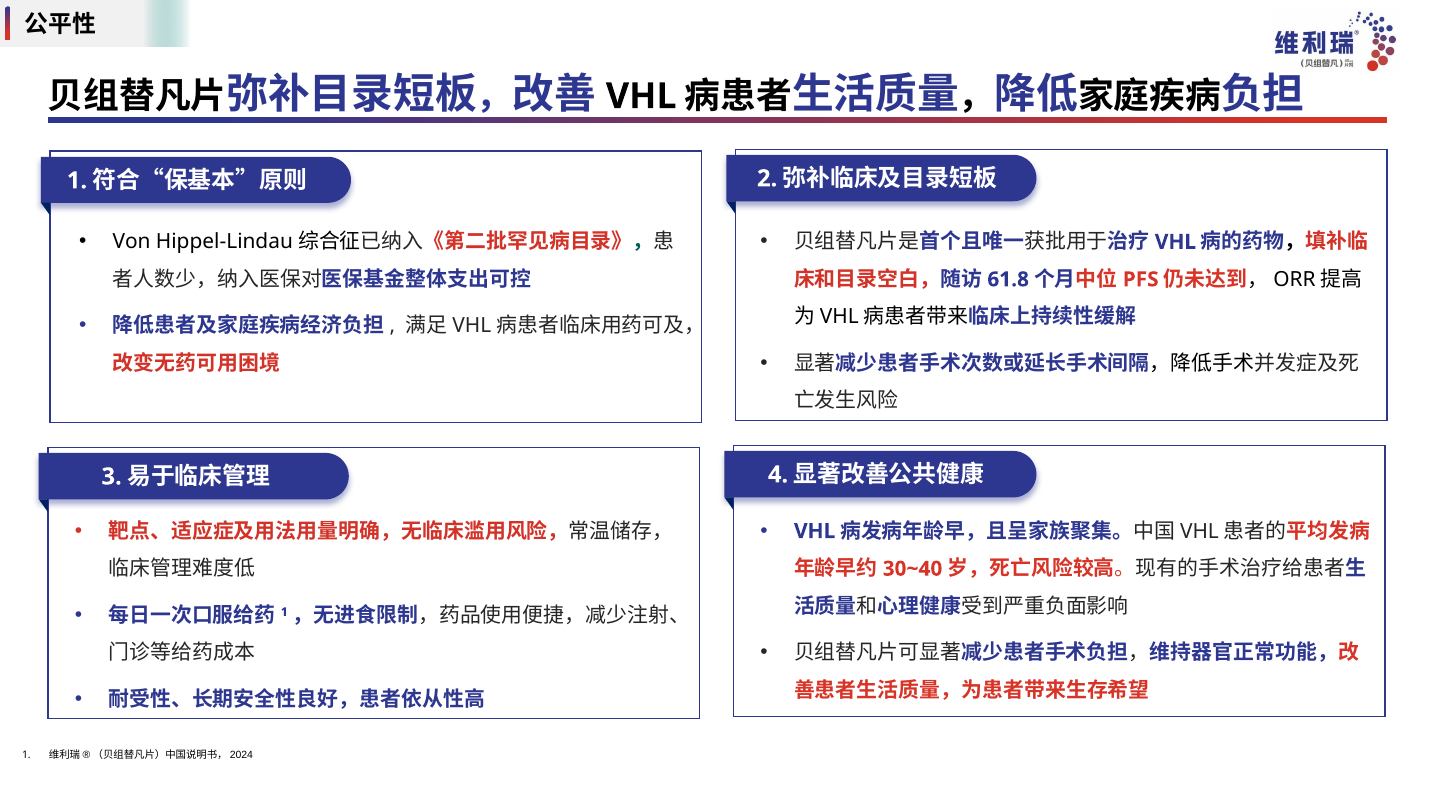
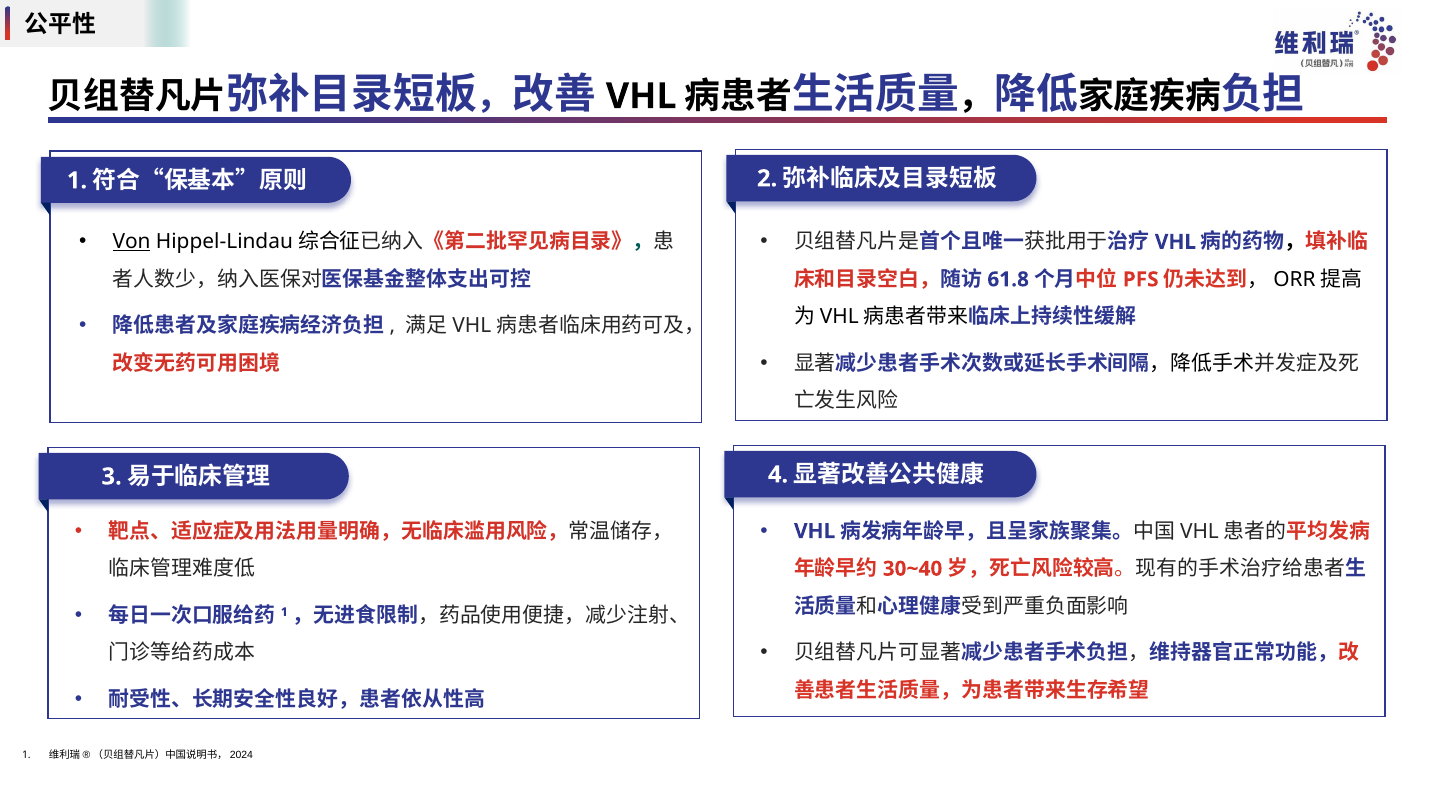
Von underline: none -> present (132, 242)
